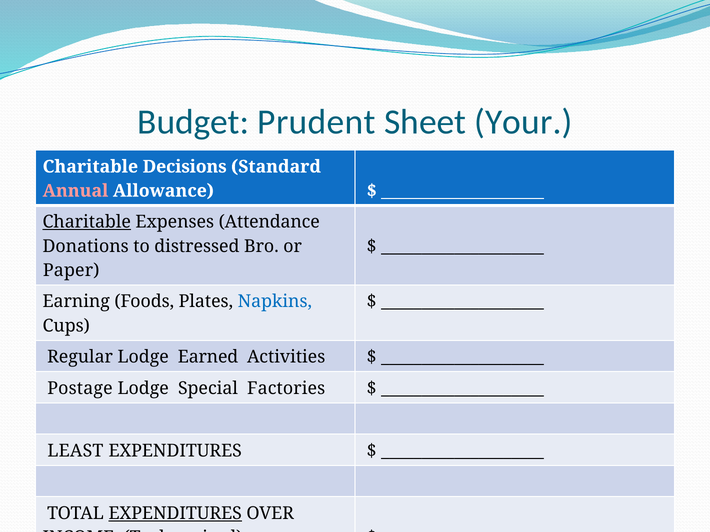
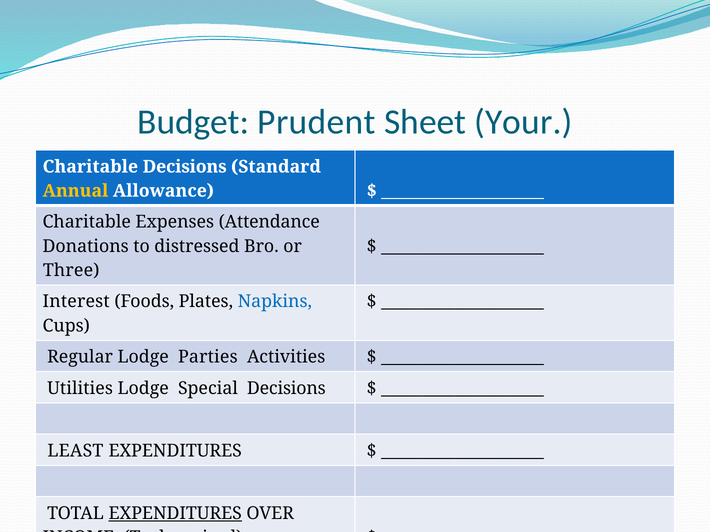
Annual colour: pink -> yellow (75, 191)
Charitable underline: present -> none (87, 222)
Paper: Paper -> Three (71, 271)
Earning: Earning -> Interest (76, 302)
Earned: Earned -> Parties (208, 357)
Postage: Postage -> Utilities (80, 389)
Special Factories: Factories -> Decisions (286, 389)
